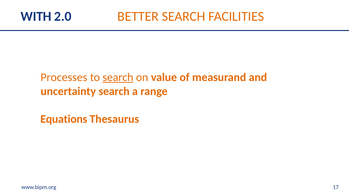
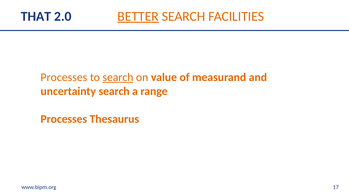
WITH: WITH -> THAT (36, 16)
BETTER underline: none -> present (138, 16)
Equations: Equations -> Processes (64, 119)
